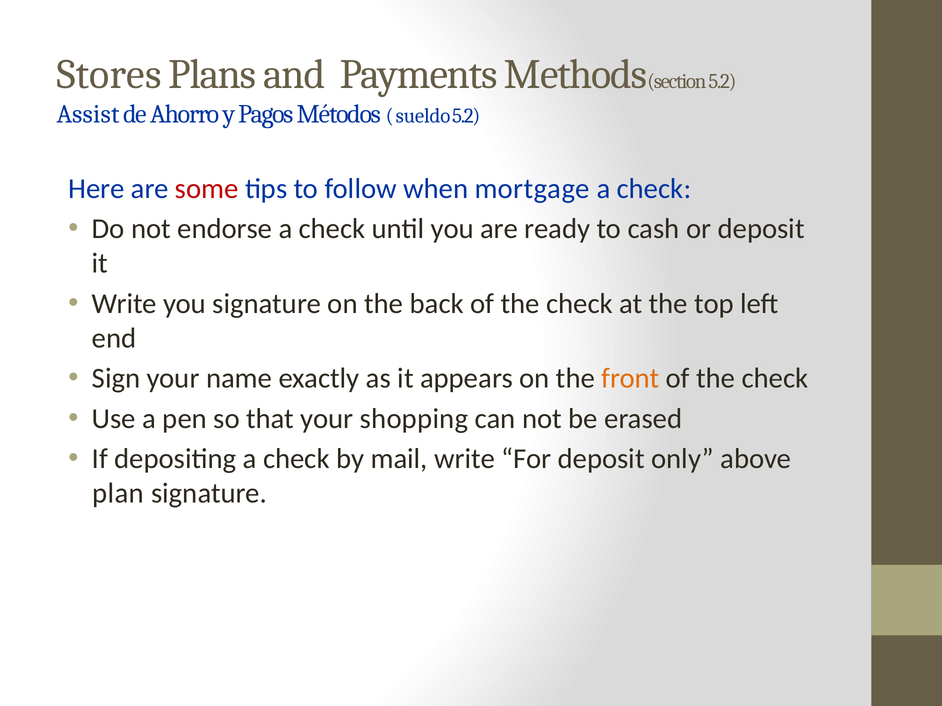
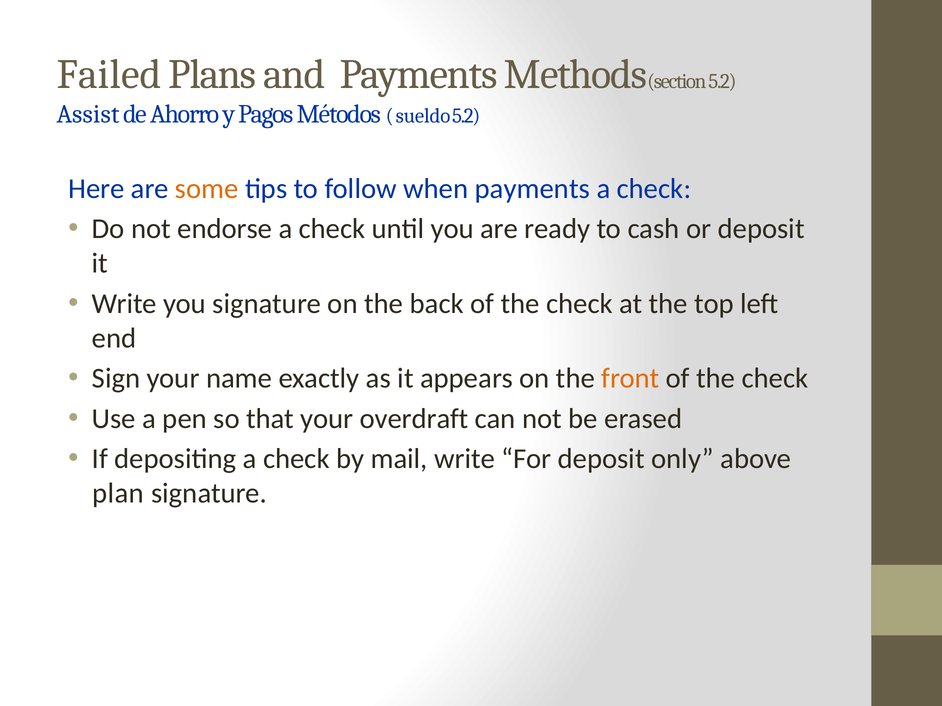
Stores: Stores -> Failed (109, 74)
some colour: red -> orange (207, 189)
when mortgage: mortgage -> payments (532, 189)
shopping: shopping -> overdraft (414, 419)
